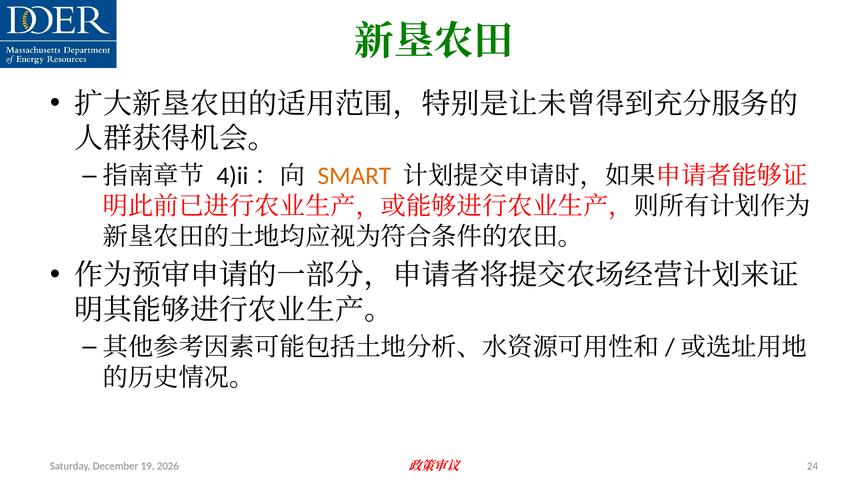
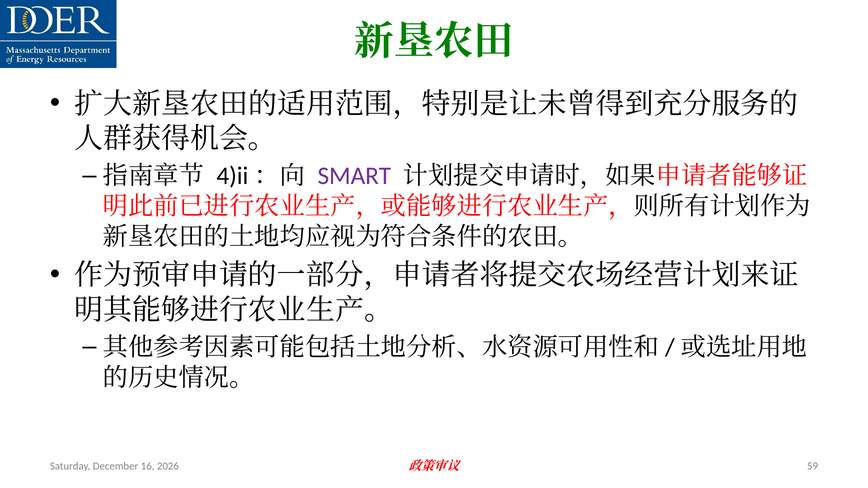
SMART colour: orange -> purple (354, 176)
19: 19 -> 16 (148, 466)
24: 24 -> 59 (813, 466)
